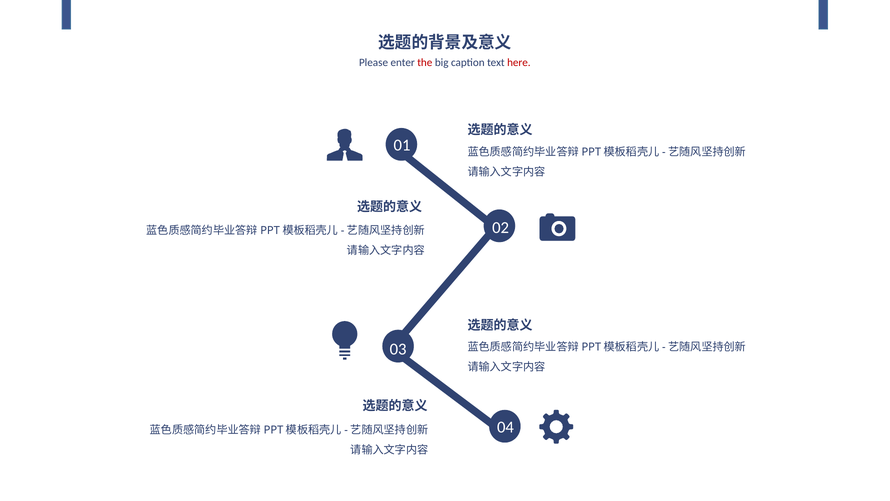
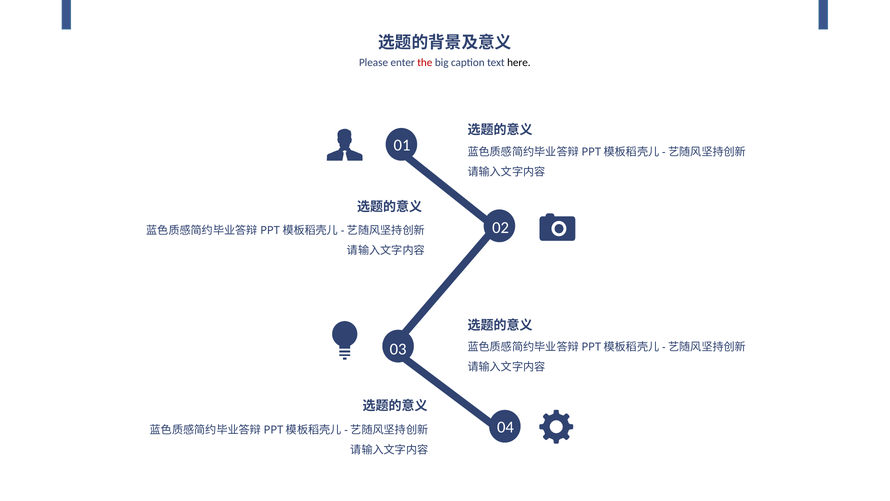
here colour: red -> black (519, 63)
